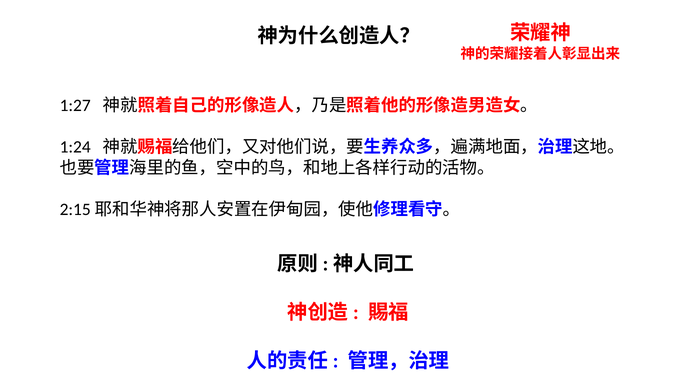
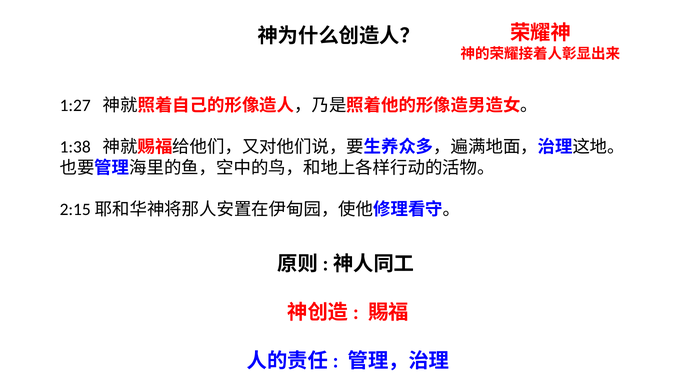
1:24: 1:24 -> 1:38 (75, 147)
